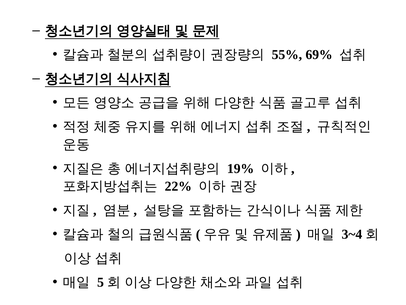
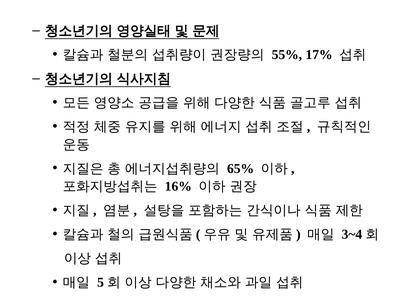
69%: 69% -> 17% (319, 55)
19%: 19% -> 65% (241, 168)
22%: 22% -> 16% (178, 186)
